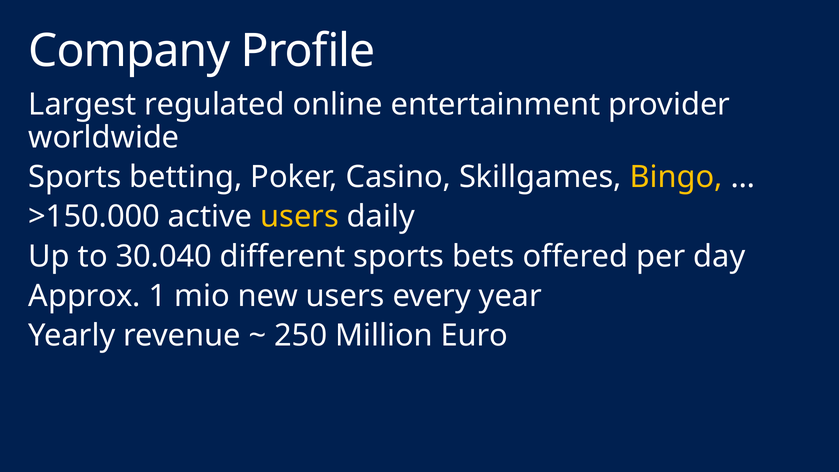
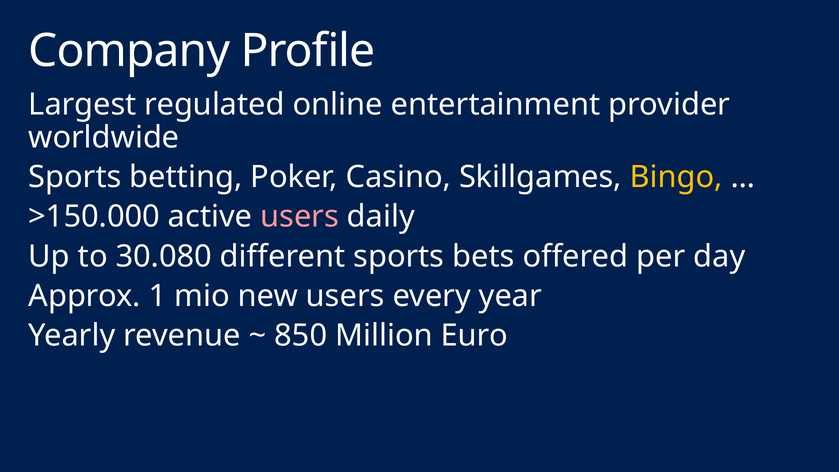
users colour: yellow -> pink (300, 217)
30.040: 30.040 -> 30.080 (164, 256)
250: 250 -> 850 (301, 335)
